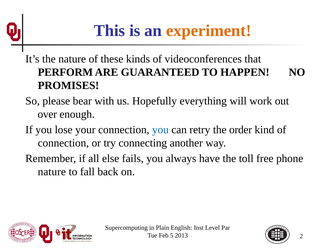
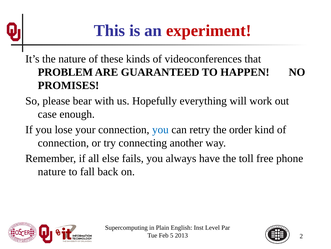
experiment colour: orange -> red (209, 31)
PERFORM: PERFORM -> PROBLEM (65, 72)
over: over -> case (47, 114)
